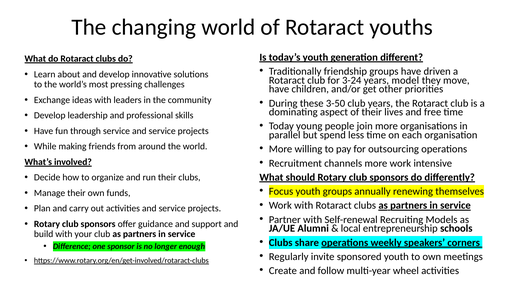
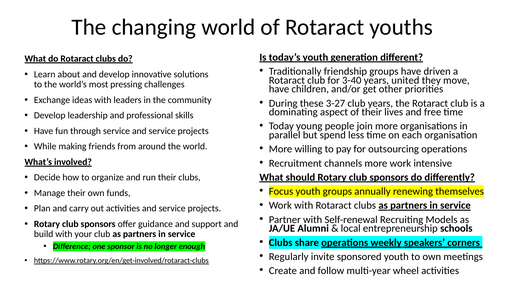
3-24: 3-24 -> 3-40 (352, 80)
model: model -> united (405, 80)
3-50: 3-50 -> 3-27 (336, 103)
